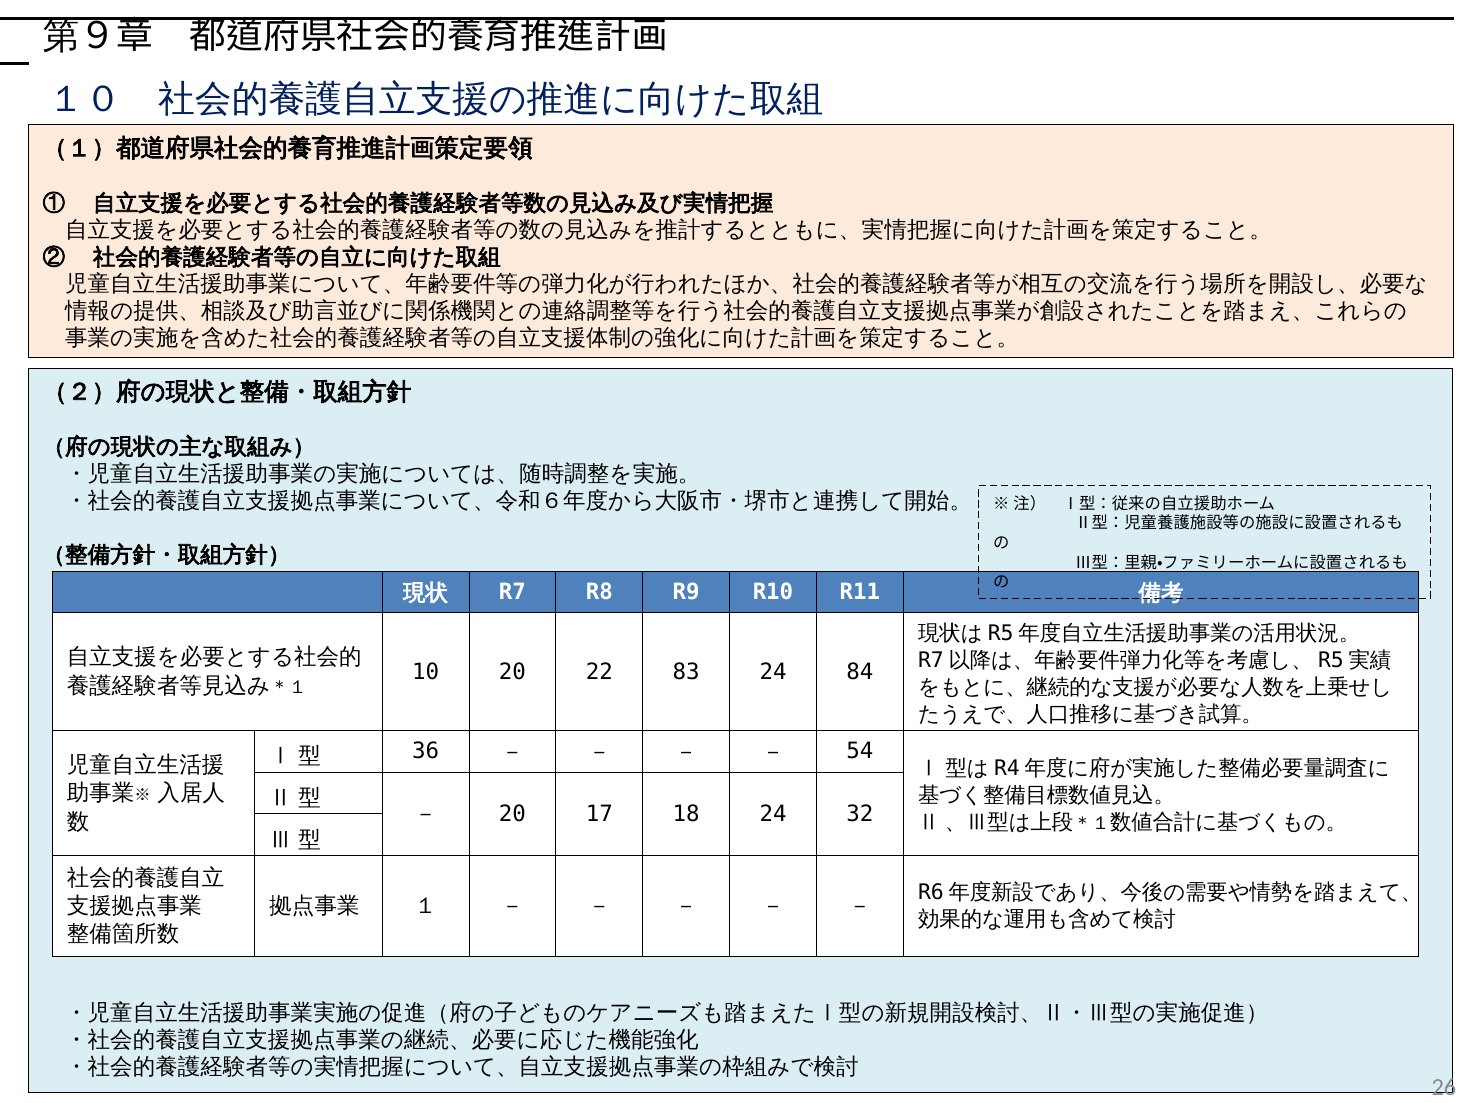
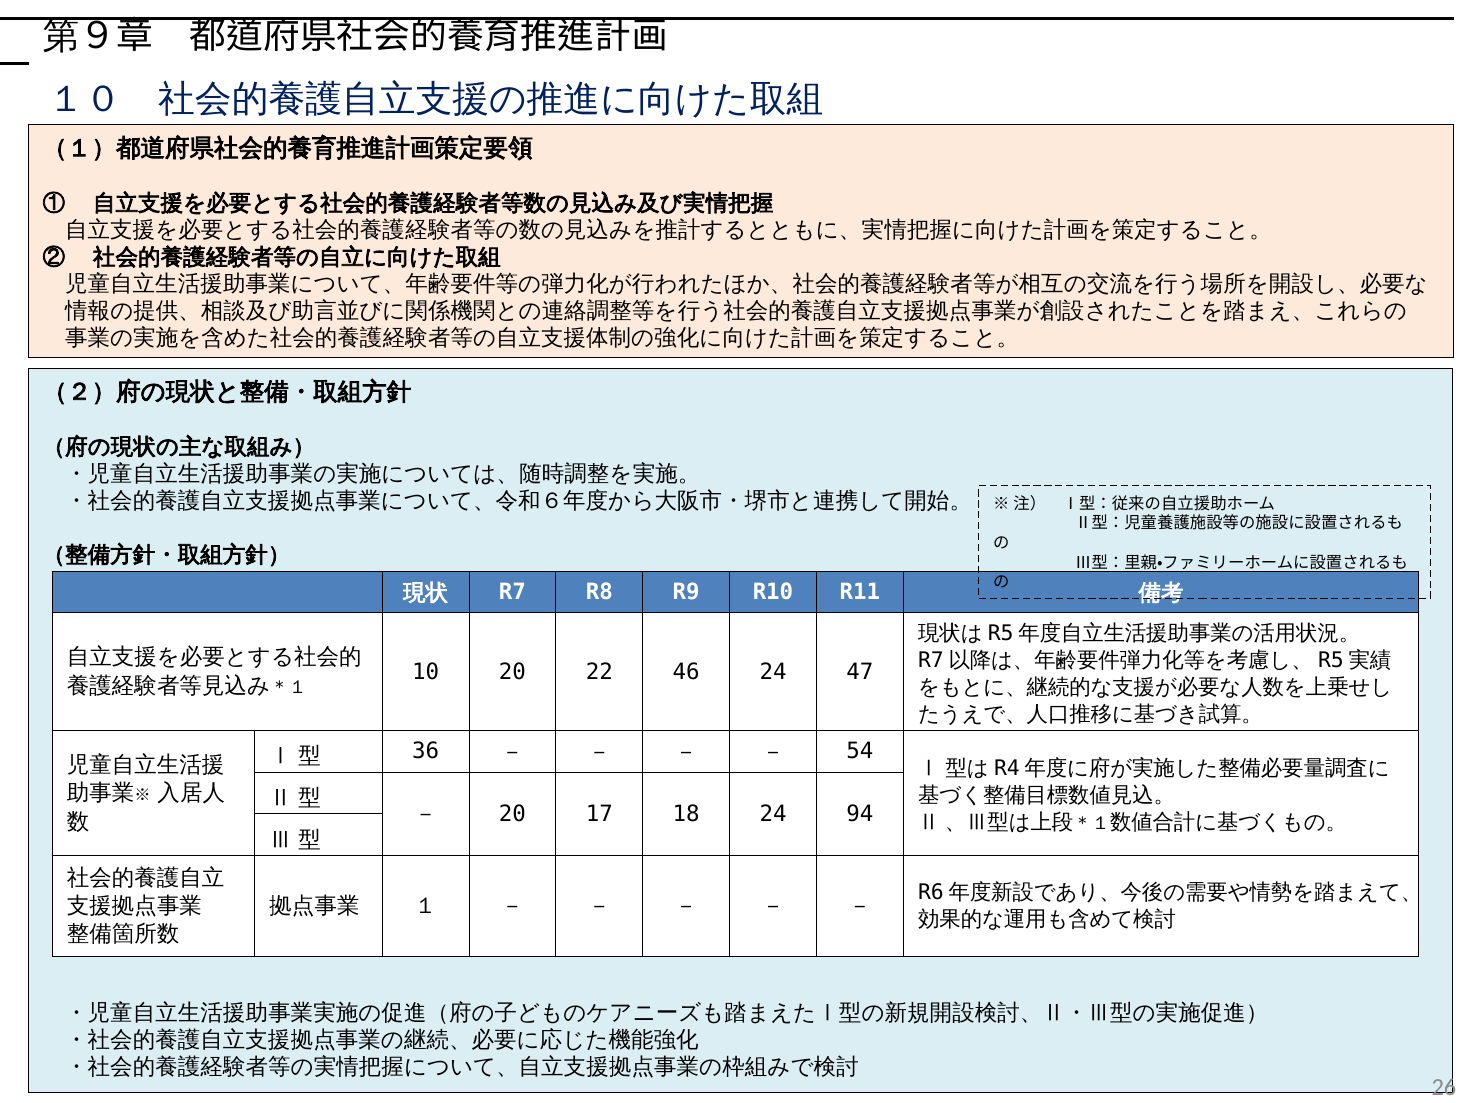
83: 83 -> 46 (686, 672)
84: 84 -> 47 (860, 672)
32: 32 -> 94 (860, 814)
